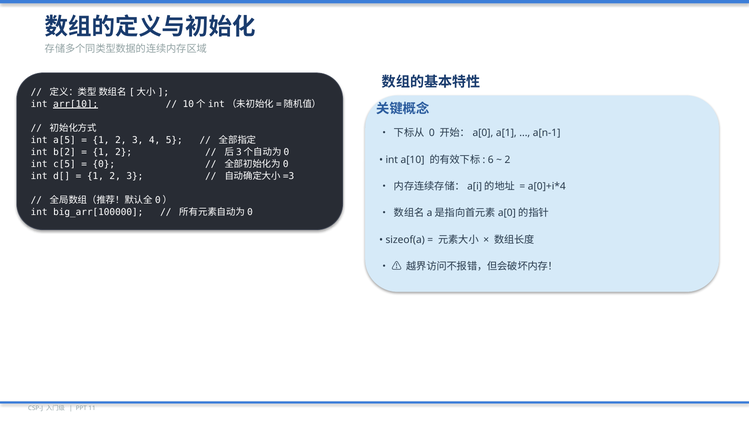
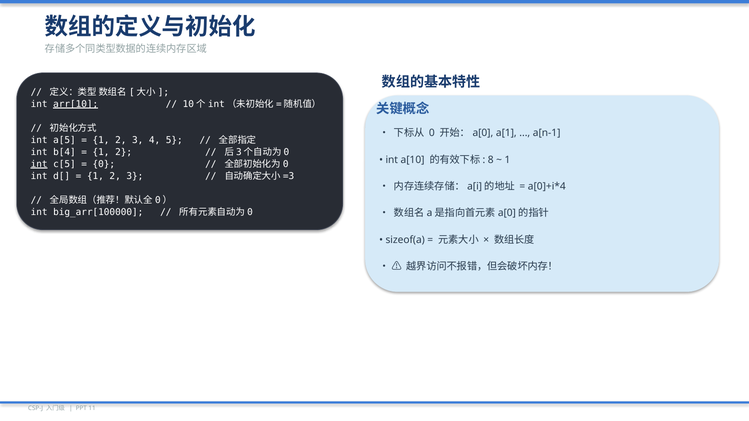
b[2: b[2 -> b[4 (64, 152)
6: 6 -> 8 (491, 160)
2: 2 -> 1 (508, 160)
int underline: none -> present (39, 164)
